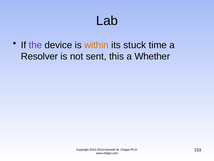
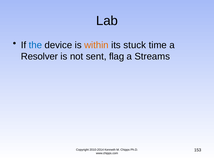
the colour: purple -> blue (35, 45)
this: this -> flag (117, 56)
Whether: Whether -> Streams (152, 56)
